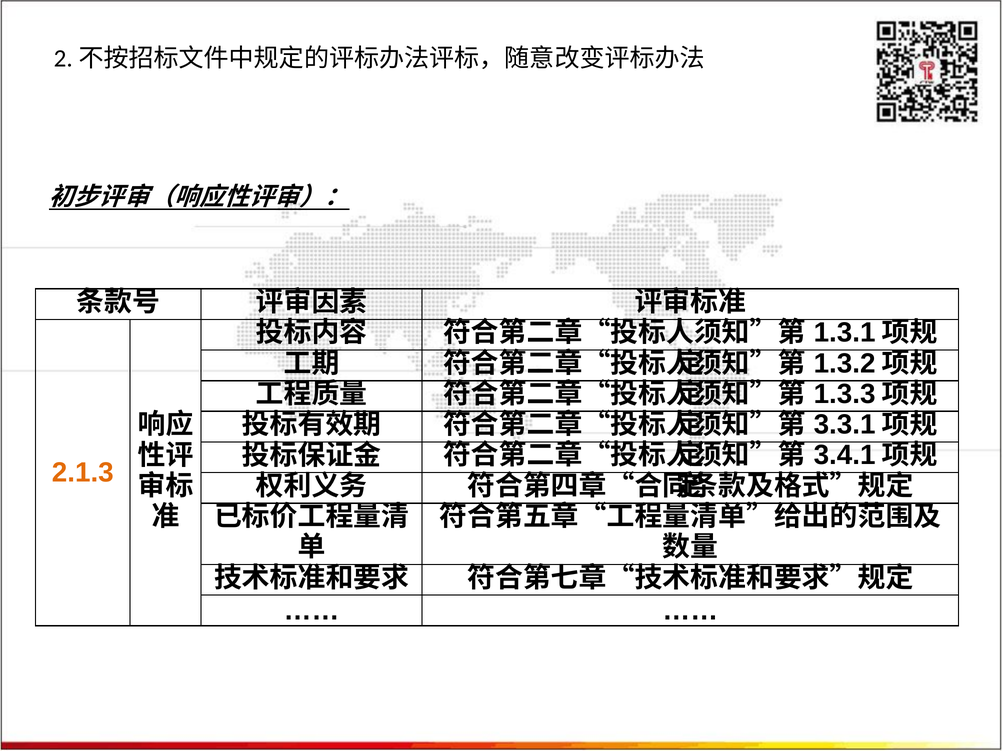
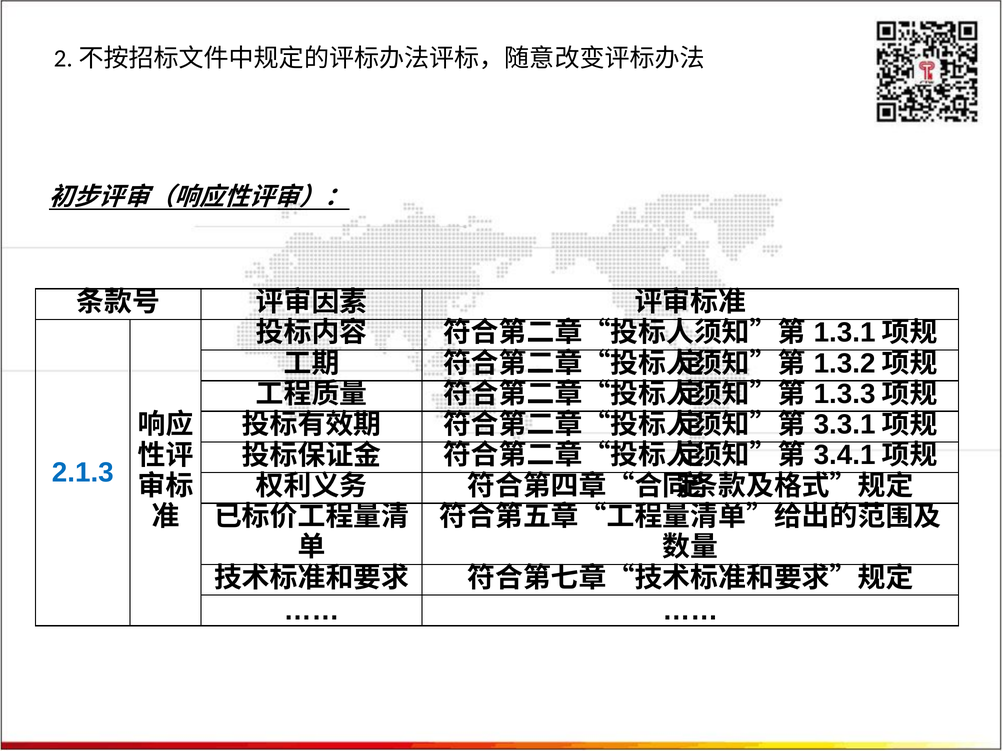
2.1.3 colour: orange -> blue (83, 473)
